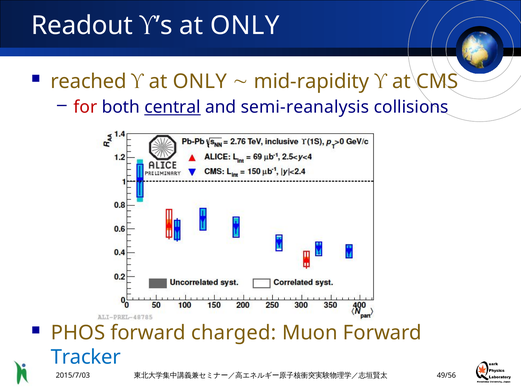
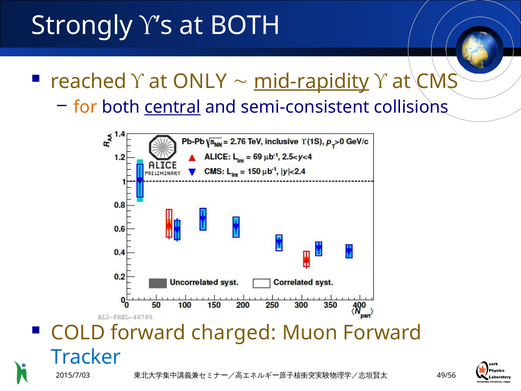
Readout: Readout -> Strongly (82, 26)
ONLY: ONLY -> BOTH (245, 26)
mid-rapidity underline: none -> present (312, 81)
for colour: red -> orange (85, 107)
semi-reanalysis: semi-reanalysis -> semi-consistent (305, 107)
PHOS: PHOS -> COLD (78, 333)
